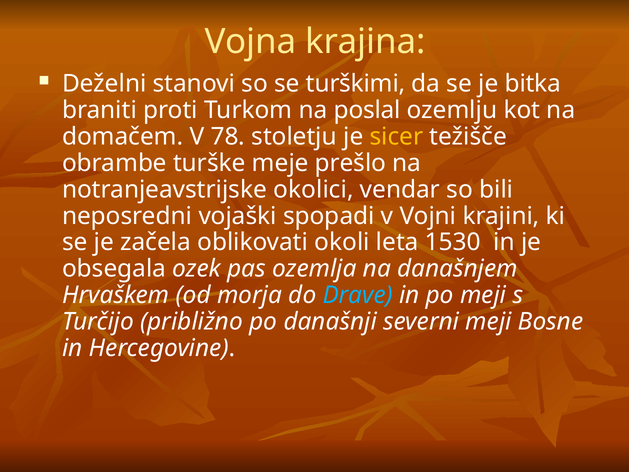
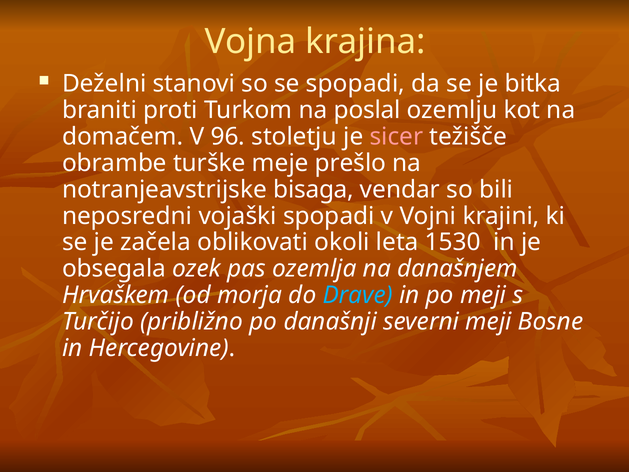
se turškimi: turškimi -> spopadi (355, 84)
78: 78 -> 96 (228, 137)
sicer colour: yellow -> pink (396, 137)
okolici: okolici -> bisaga (314, 189)
